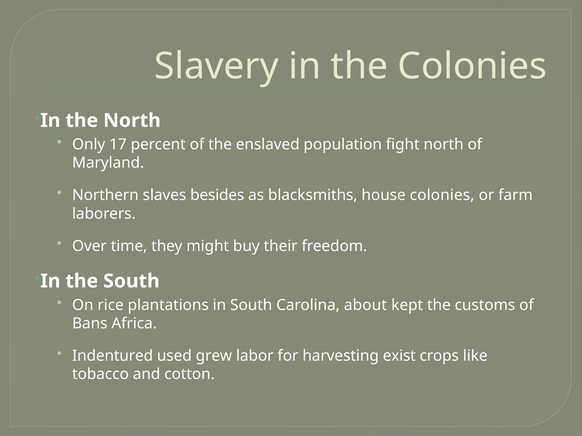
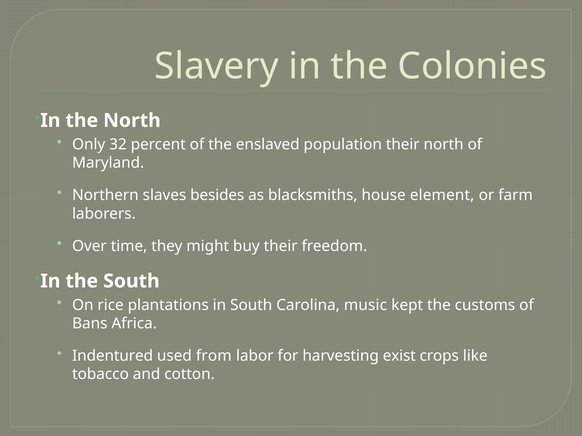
17: 17 -> 32 (118, 145)
population fight: fight -> their (403, 145)
house colonies: colonies -> element (442, 195)
about: about -> music (365, 305)
grew: grew -> from (214, 356)
